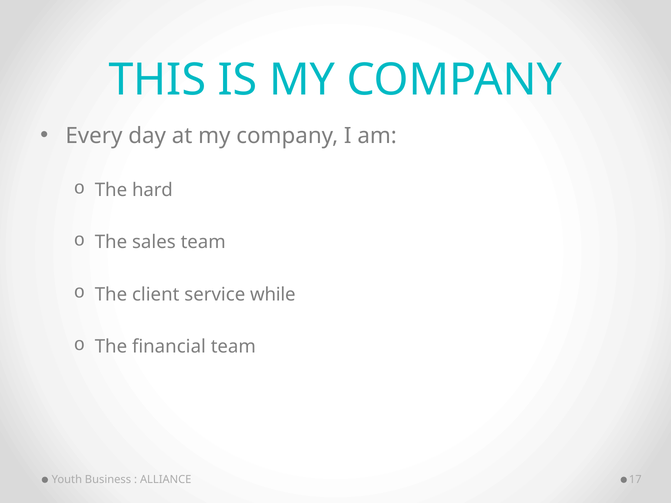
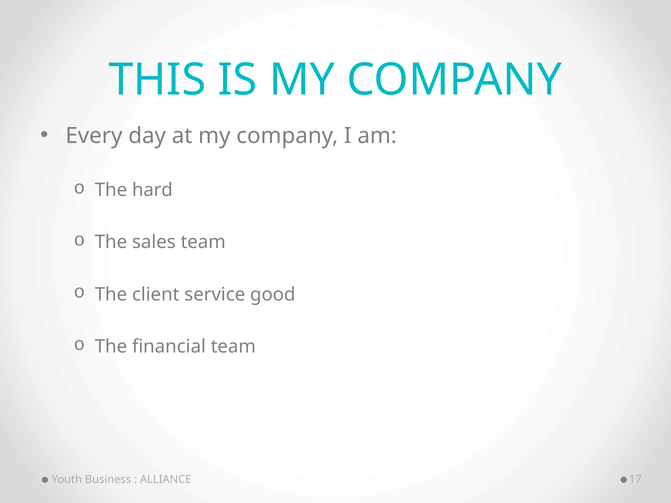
while: while -> good (273, 295)
